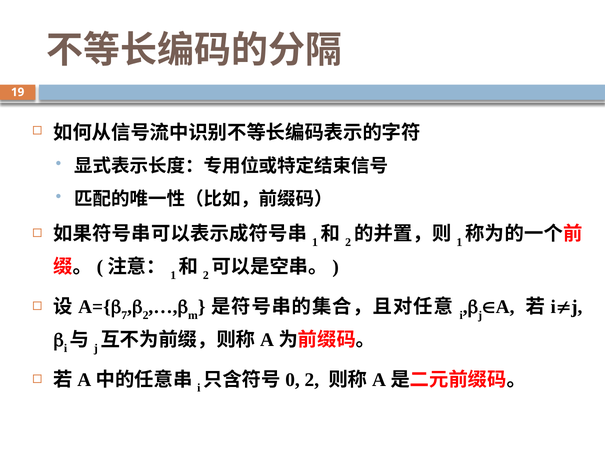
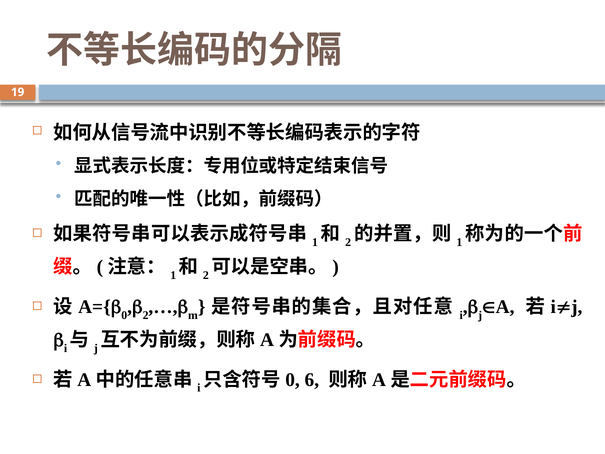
7: 7 -> 0 (124, 315)
2: 2 -> 6 (312, 379)
